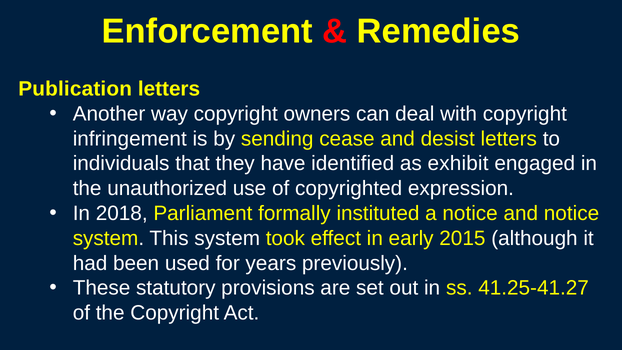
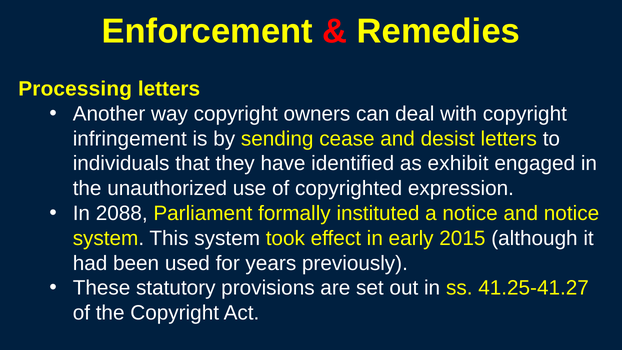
Publication: Publication -> Processing (75, 89)
2018: 2018 -> 2088 (122, 213)
